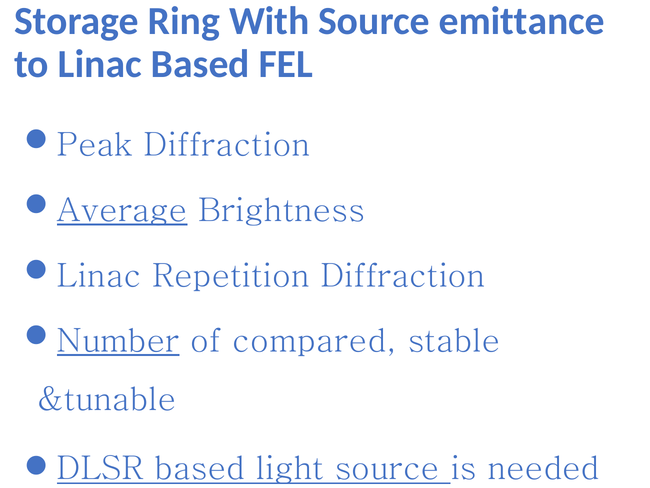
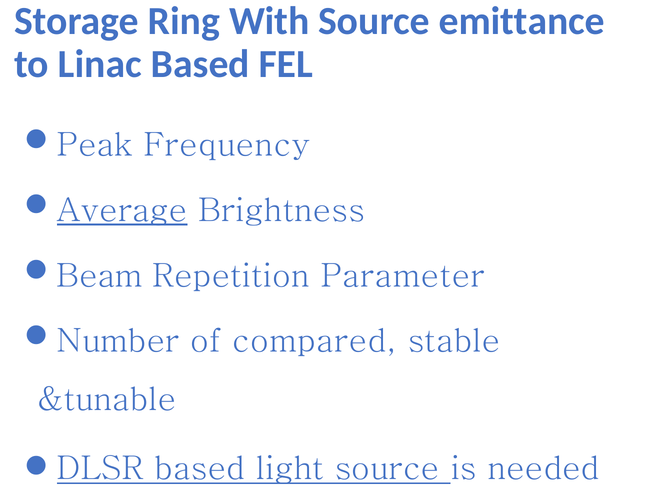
Peak Diffraction: Diffraction -> Frequency (227, 145)
Linac: Linac -> Beam (99, 276)
Repetition Diffraction: Diffraction -> Parameter (403, 276)
Number underline: present -> none (118, 341)
